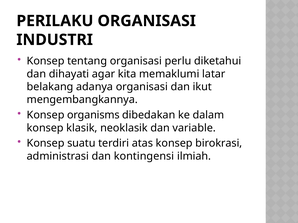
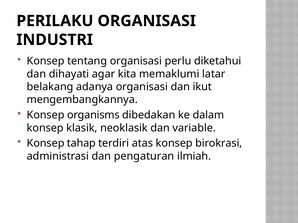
suatu: suatu -> tahap (81, 144)
kontingensi: kontingensi -> pengaturan (144, 156)
